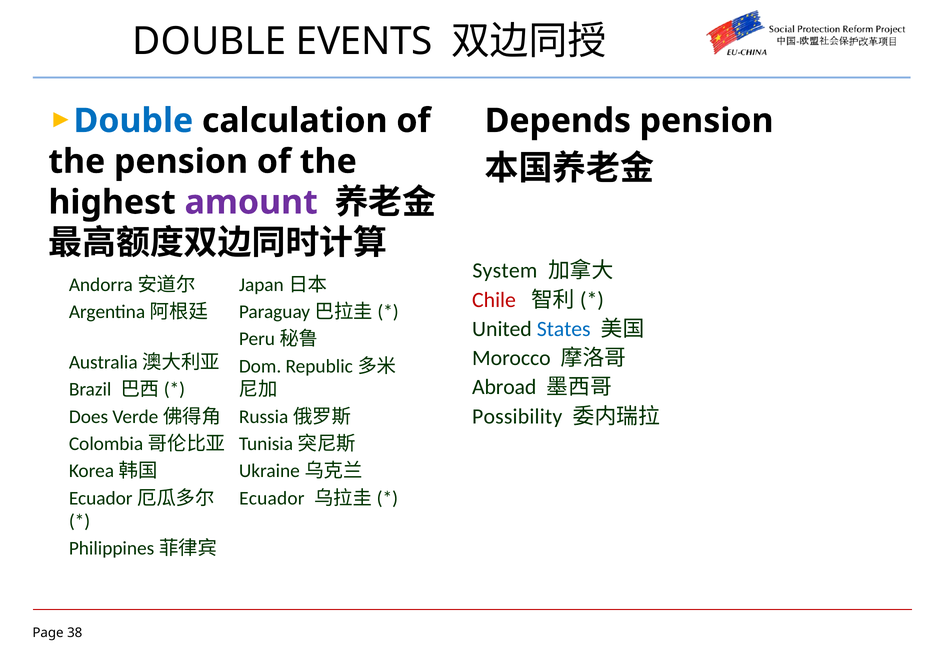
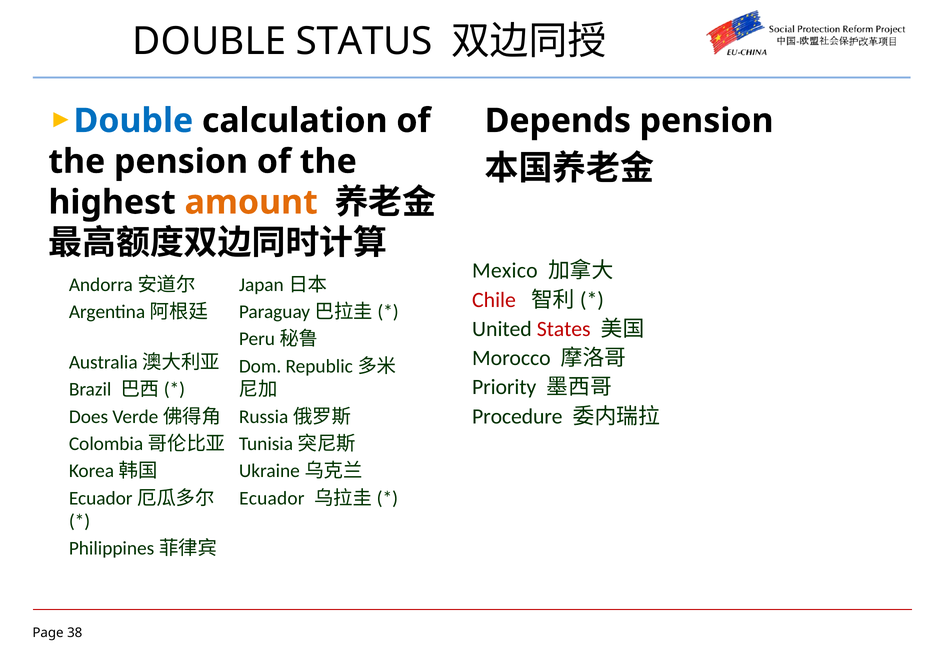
EVENTS: EVENTS -> STATUS (364, 41)
amount colour: purple -> orange (251, 202)
System: System -> Mexico (505, 270)
States colour: blue -> red (564, 329)
Abroad: Abroad -> Priority (504, 387)
Possibility: Possibility -> Procedure (517, 416)
